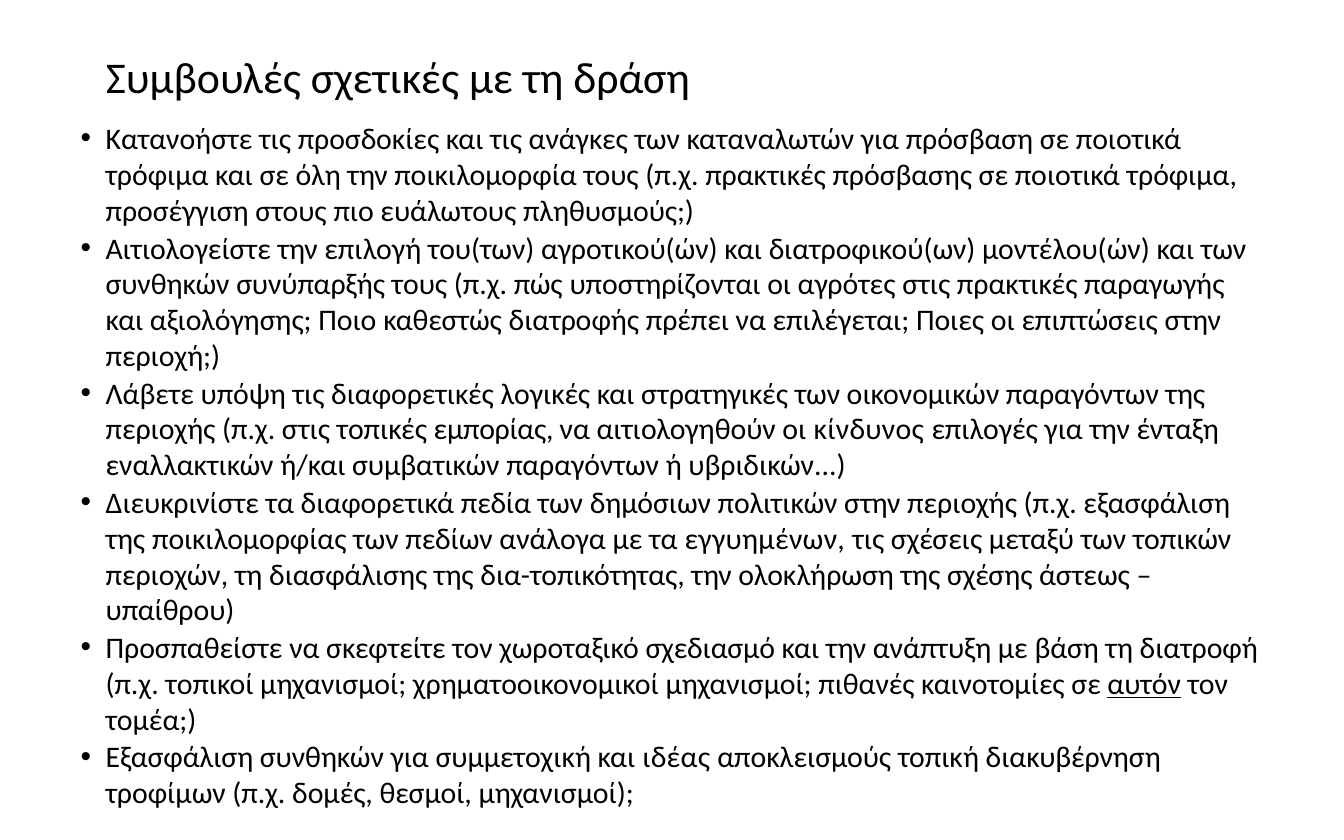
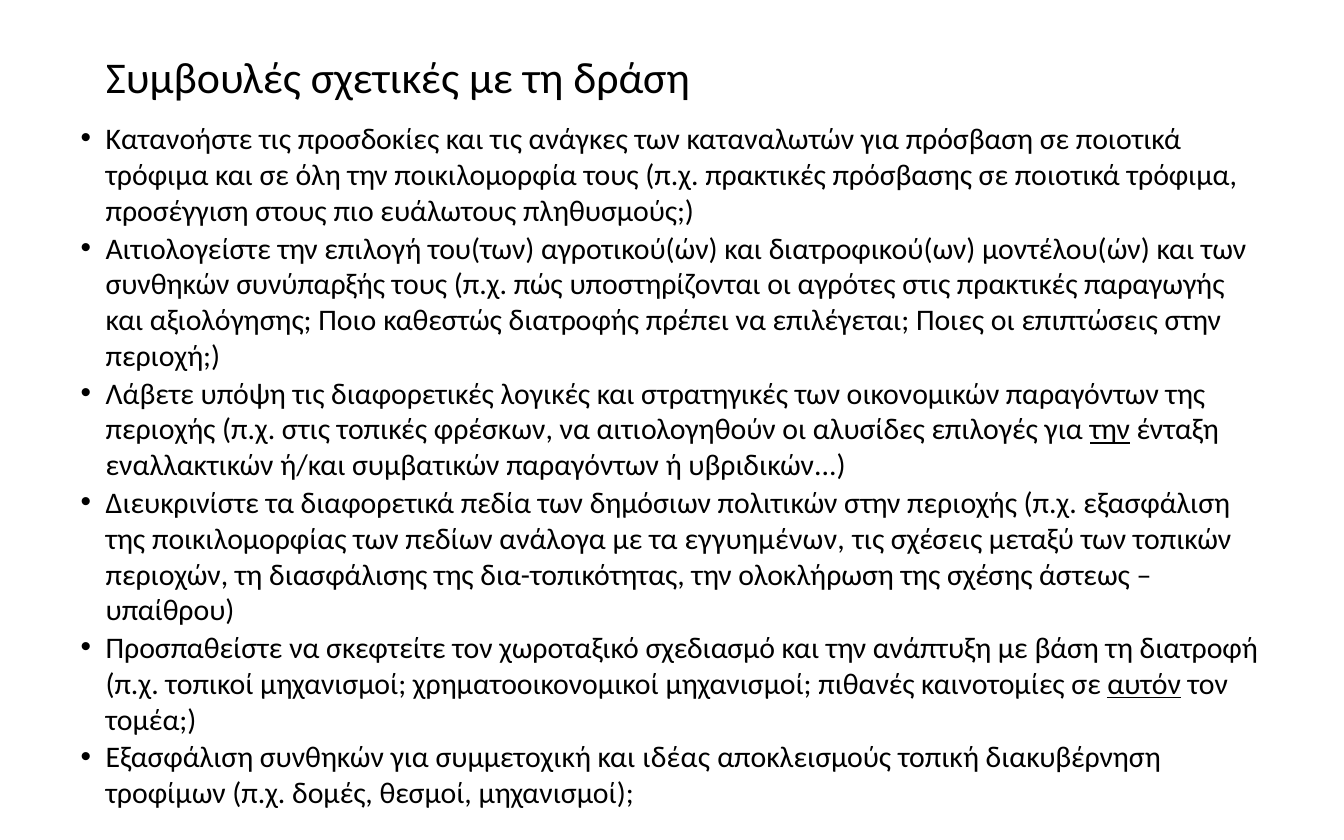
εμπορίας: εμπορίας -> φρέσκων (493, 430)
κίνδυνος: κίνδυνος -> αλυσίδες (869, 430)
την underline: none -> present (1110, 430)
